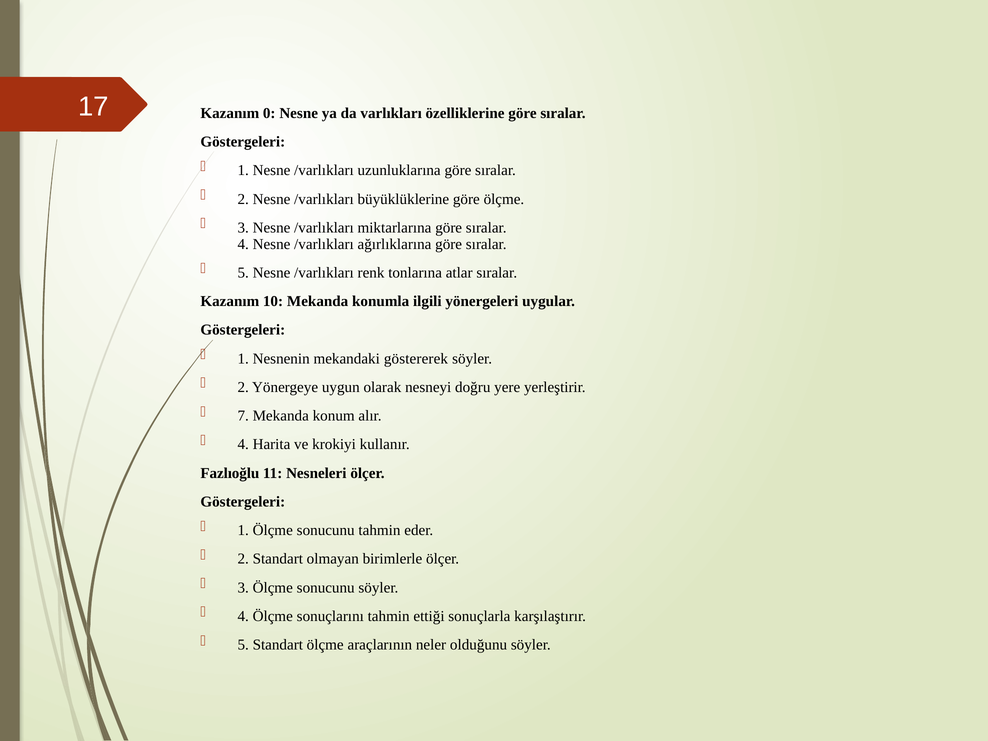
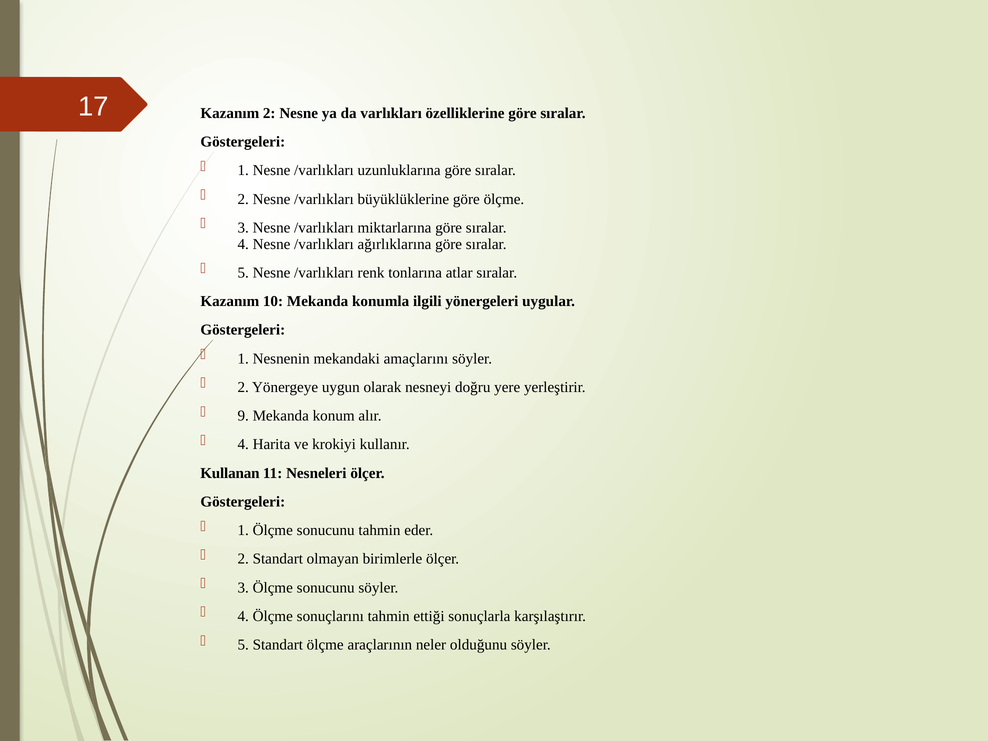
Kazanım 0: 0 -> 2 (269, 113)
göstererek: göstererek -> amaçlarını (416, 359)
7: 7 -> 9 (243, 416)
Fazlıoğlu: Fazlıoğlu -> Kullanan (230, 473)
